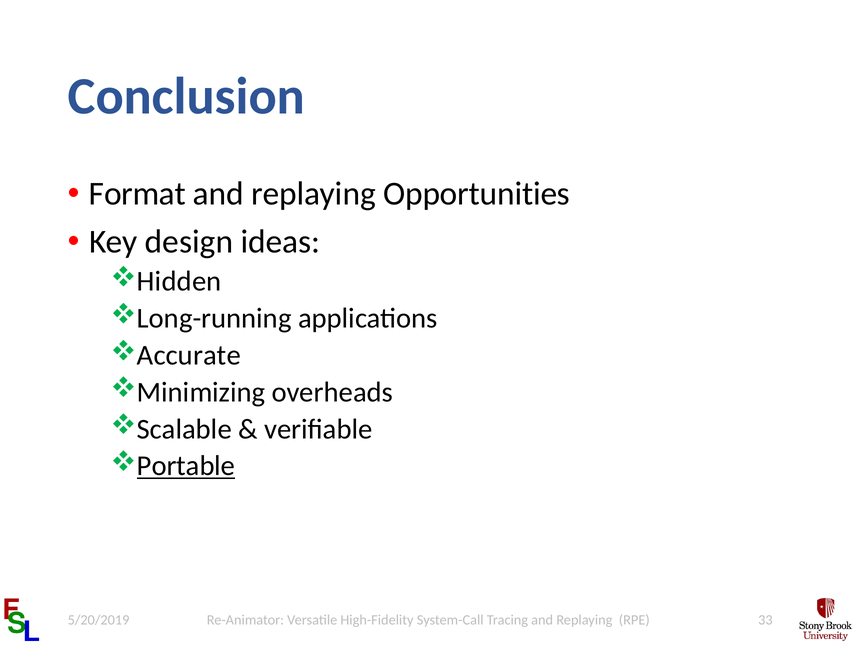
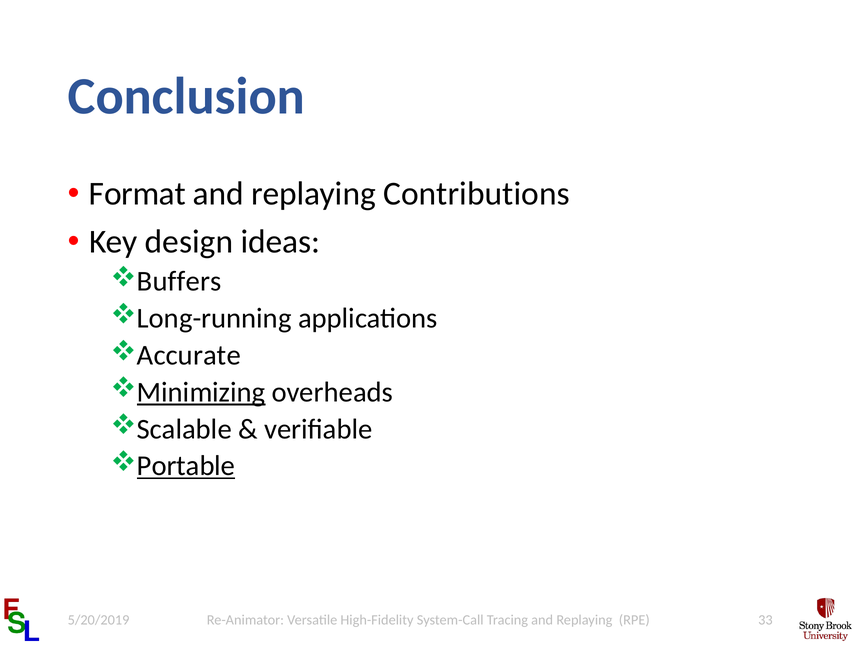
Opportunities: Opportunities -> Contributions (477, 194)
Hidden: Hidden -> Buffers (179, 281)
Minimizing underline: none -> present (201, 392)
